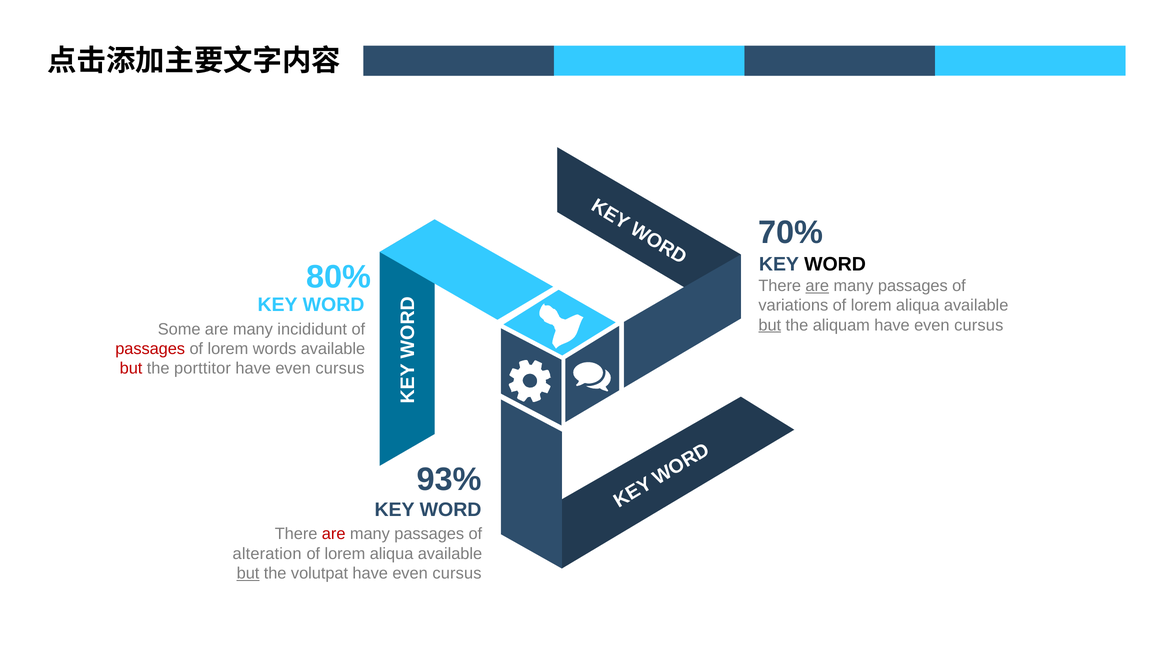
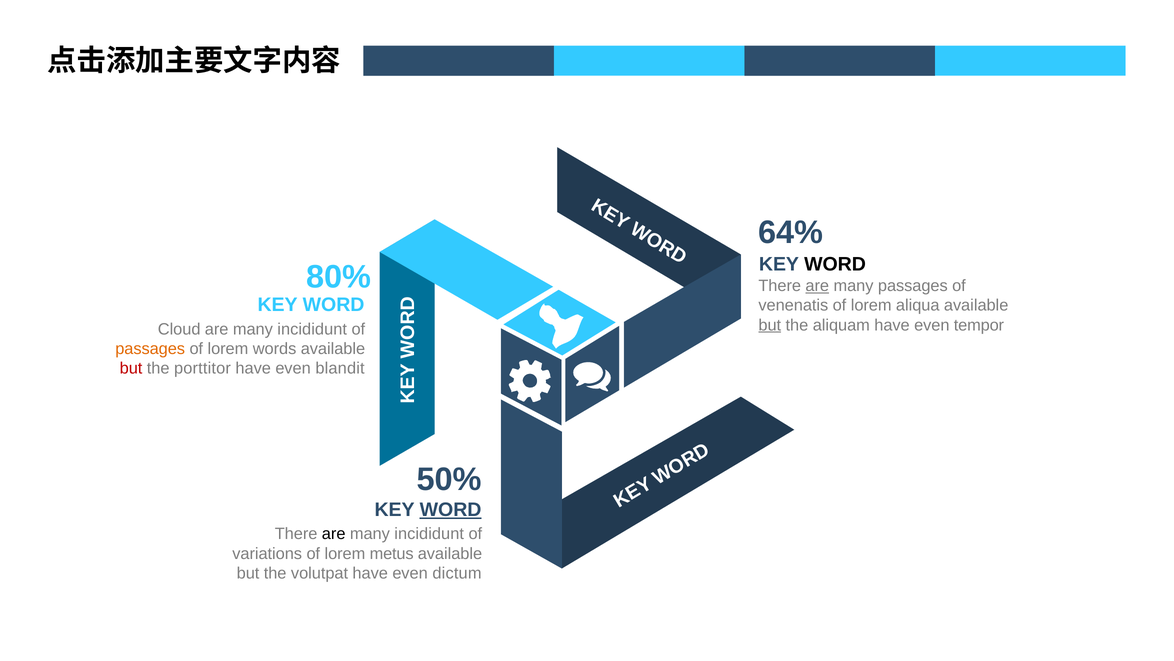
70%: 70% -> 64% (791, 232)
variations: variations -> venenatis (793, 305)
cursus: cursus -> tempor (979, 325)
Some: Some -> Cloud (179, 329)
passages colour: red -> orange (150, 348)
cursus: cursus -> blandit (340, 368)
93%: 93% -> 50% (449, 479)
WORD underline: none -> present (451, 509)
are colour: red -> black (334, 533)
passages: passages -> incididunt (429, 533)
alteration: alteration -> variations (267, 553)
aliqua: aliqua -> metus (392, 553)
but underline: present -> none (248, 573)
cursus: cursus -> dictum (457, 573)
